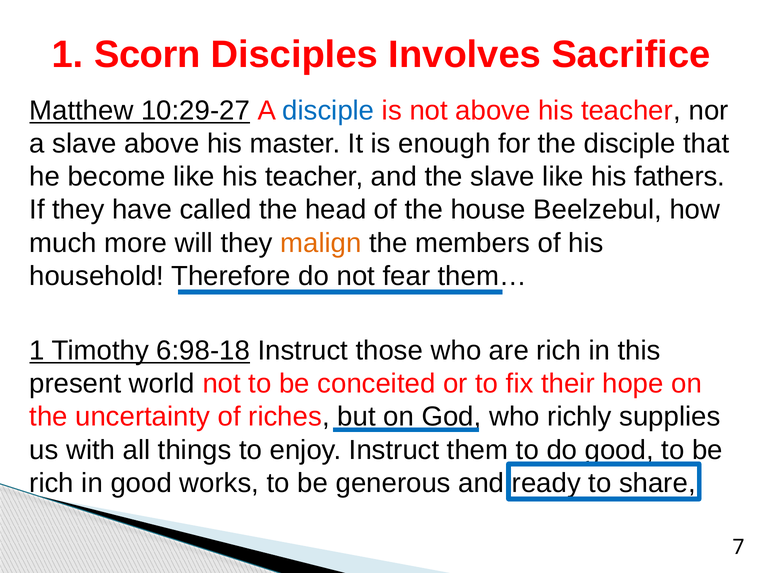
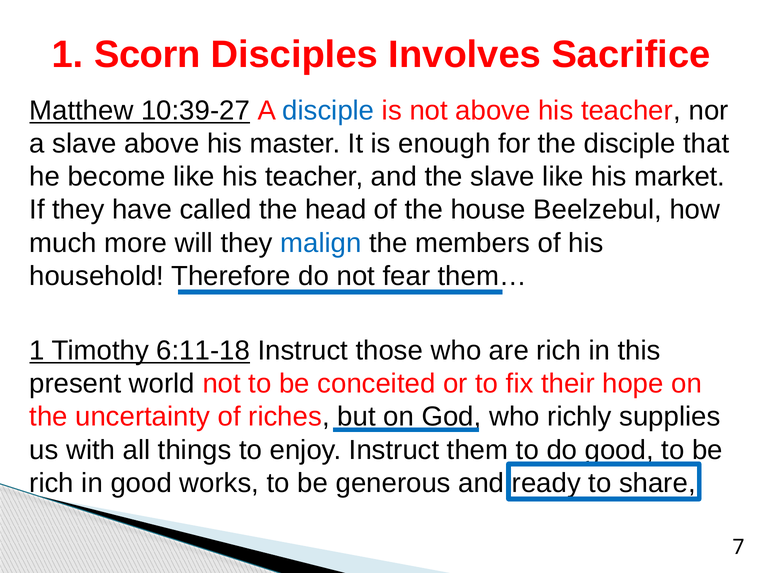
10:29-27: 10:29-27 -> 10:39-27 (196, 110)
fathers: fathers -> market (680, 176)
malign colour: orange -> blue (321, 243)
6:98-18: 6:98-18 -> 6:11-18 (203, 350)
